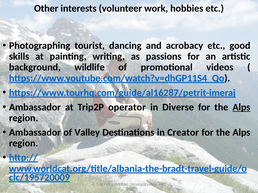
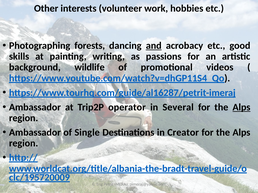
tourist: tourist -> forests (90, 46)
and underline: none -> present (154, 46)
Diverse: Diverse -> Several (178, 107)
Valley: Valley -> Single (87, 133)
